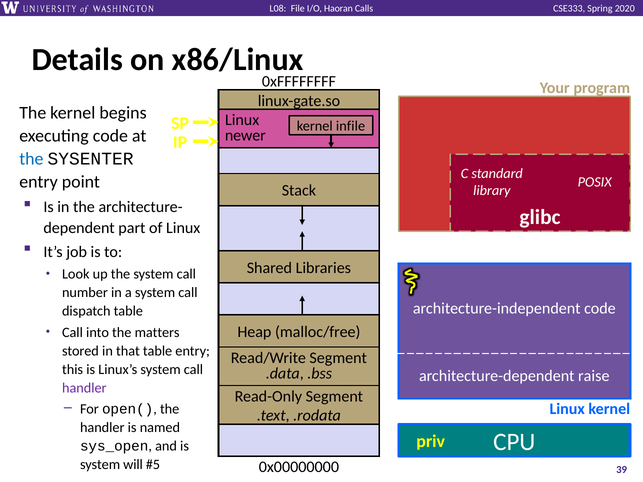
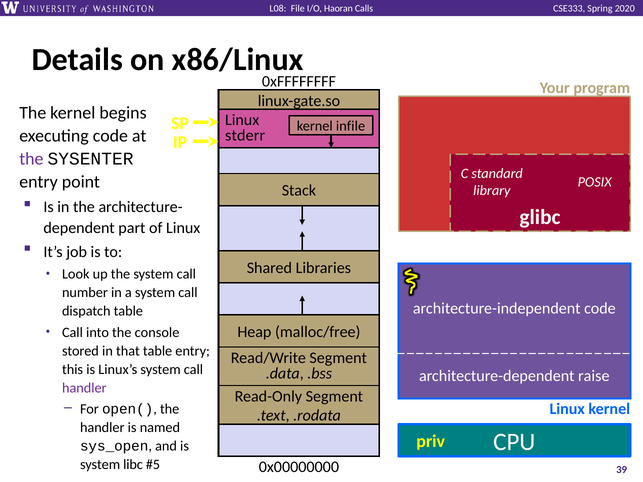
newer: newer -> stderr (245, 136)
the colour: blue -> purple (31, 159)
matters: matters -> console (157, 333)
will: will -> libc (133, 465)
